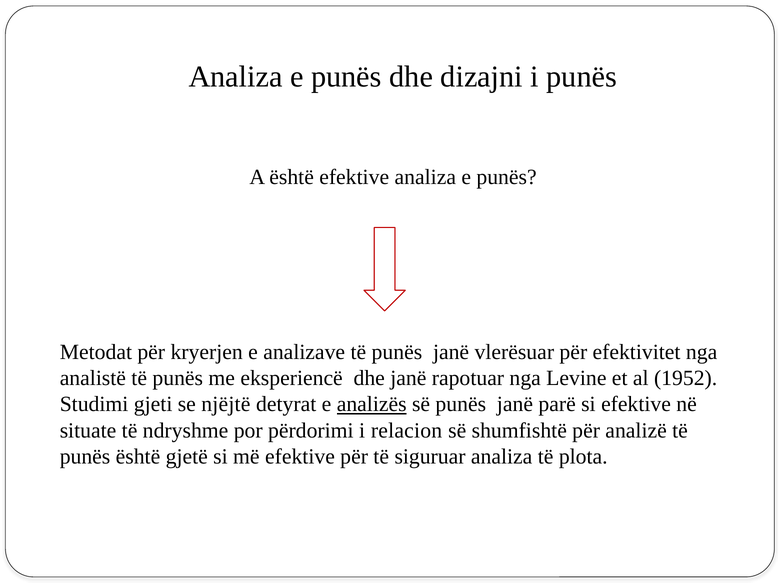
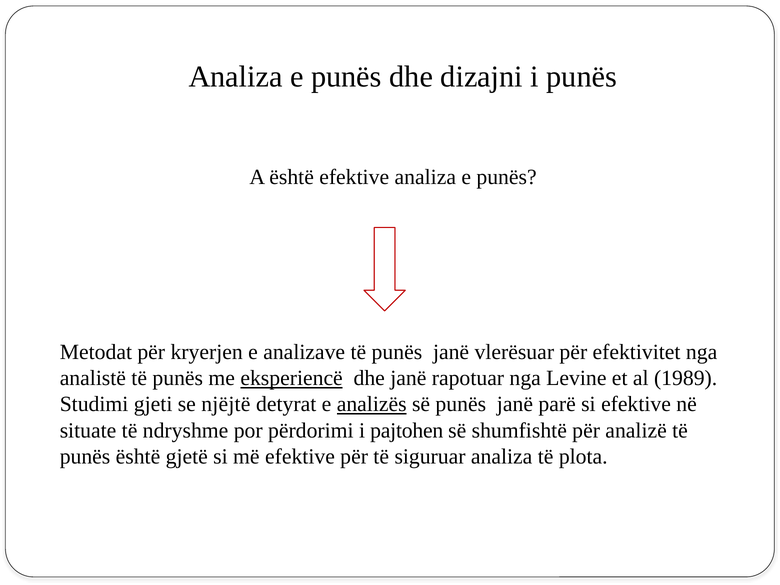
eksperiencë underline: none -> present (292, 378)
1952: 1952 -> 1989 (686, 378)
relacion: relacion -> pajtohen (407, 430)
